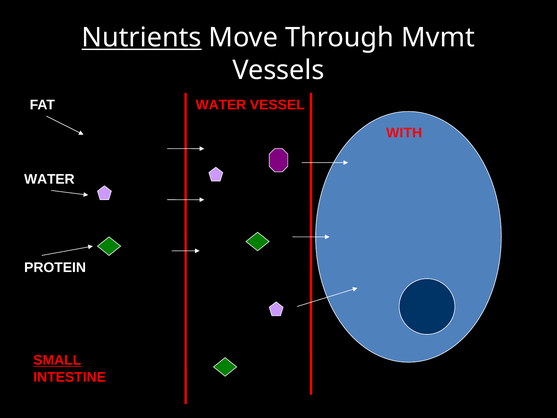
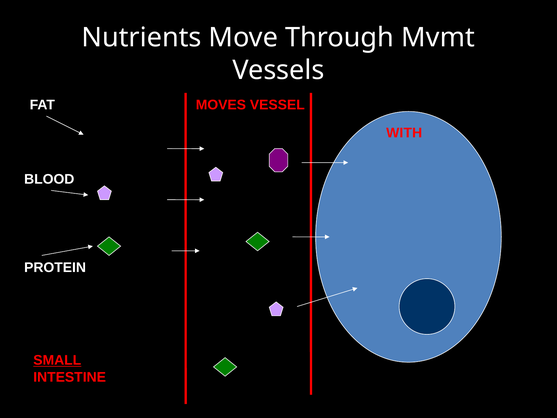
Nutrients underline: present -> none (142, 38)
WATER: WATER -> MOVES (221, 105)
WATER: WATER -> BLOOD (49, 179)
